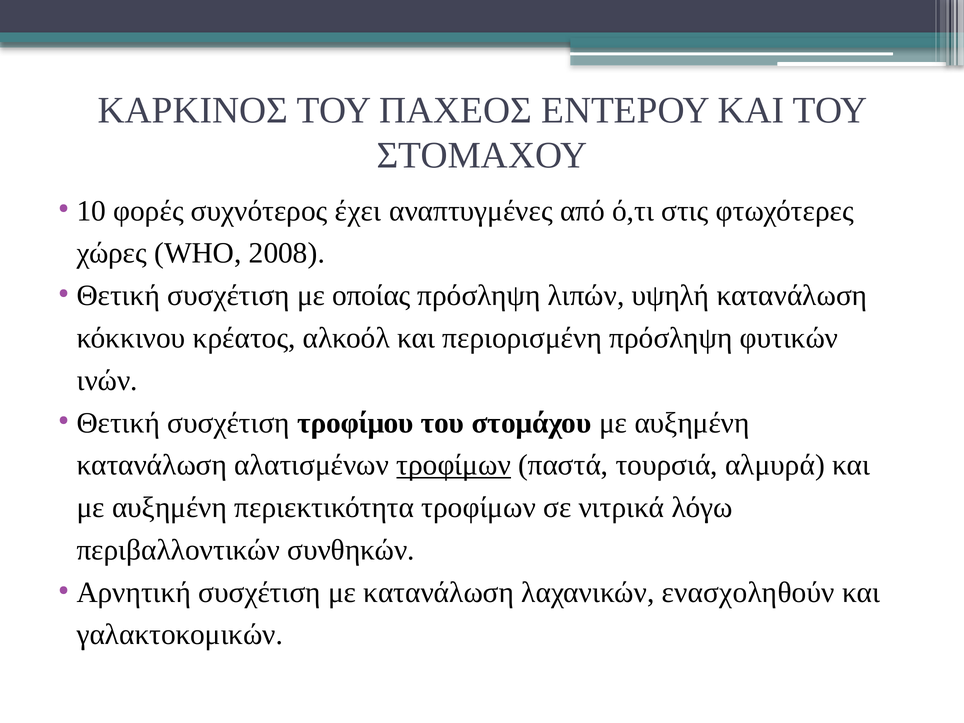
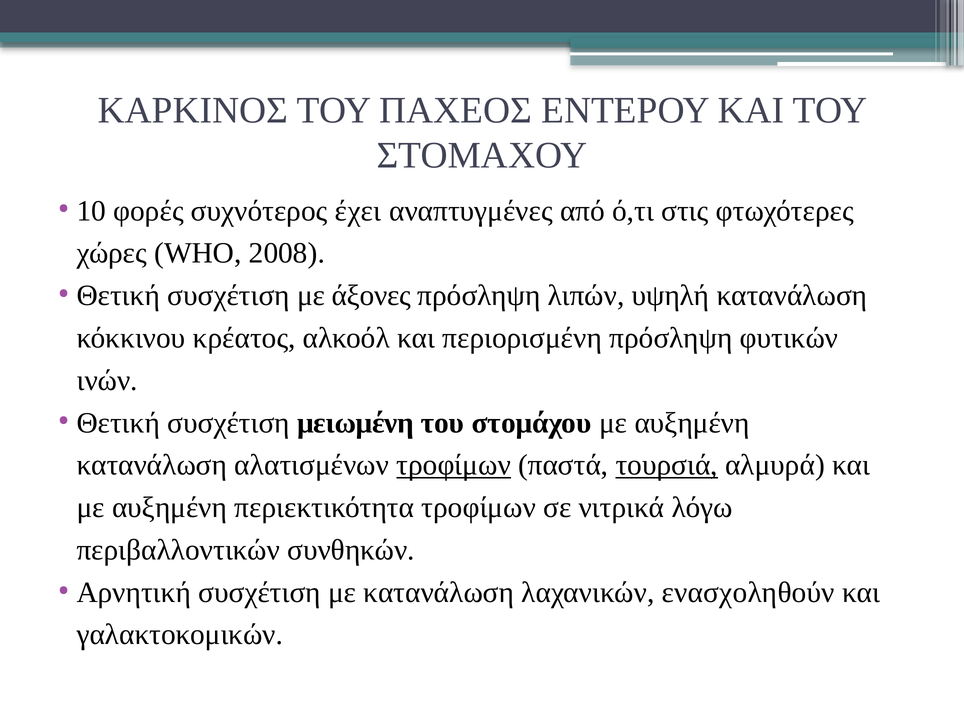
οποίας: οποίας -> άξονες (371, 296)
τροφίμου: τροφίμου -> μειωμένη (356, 423)
τουρσιά underline: none -> present (667, 465)
